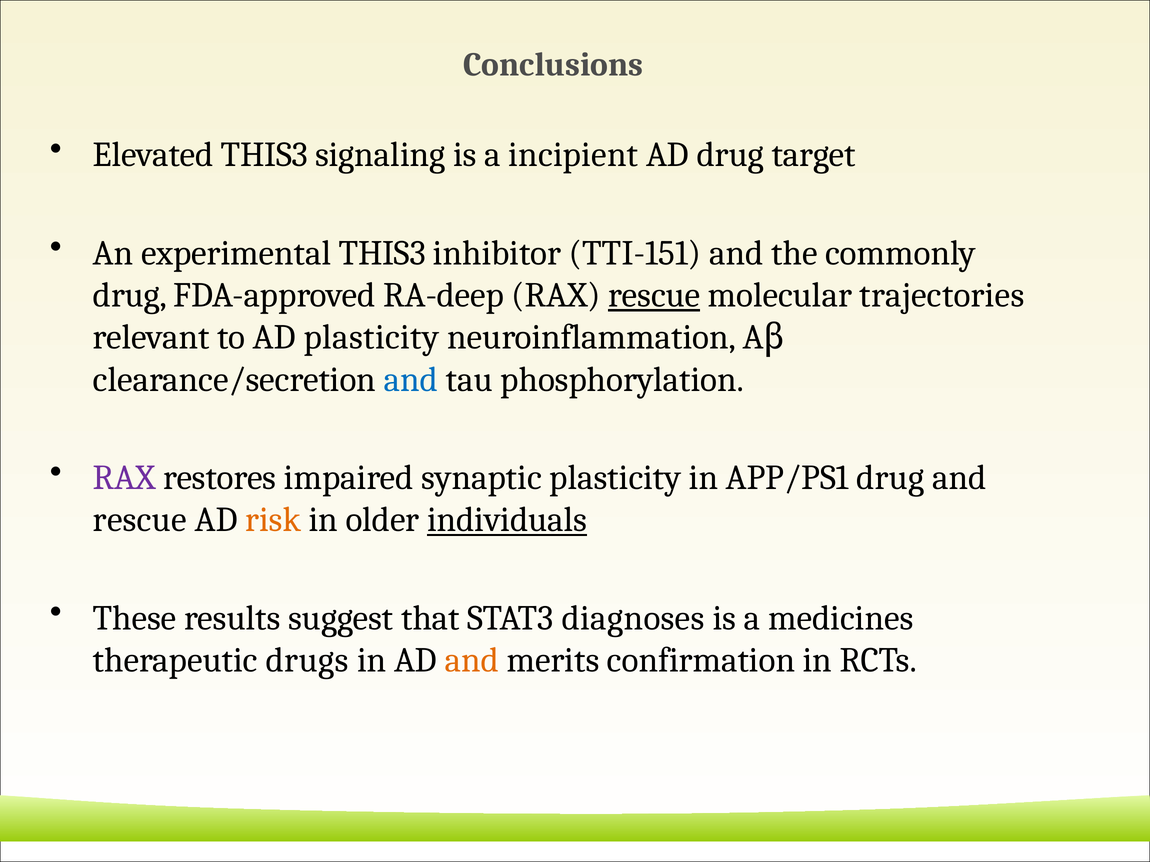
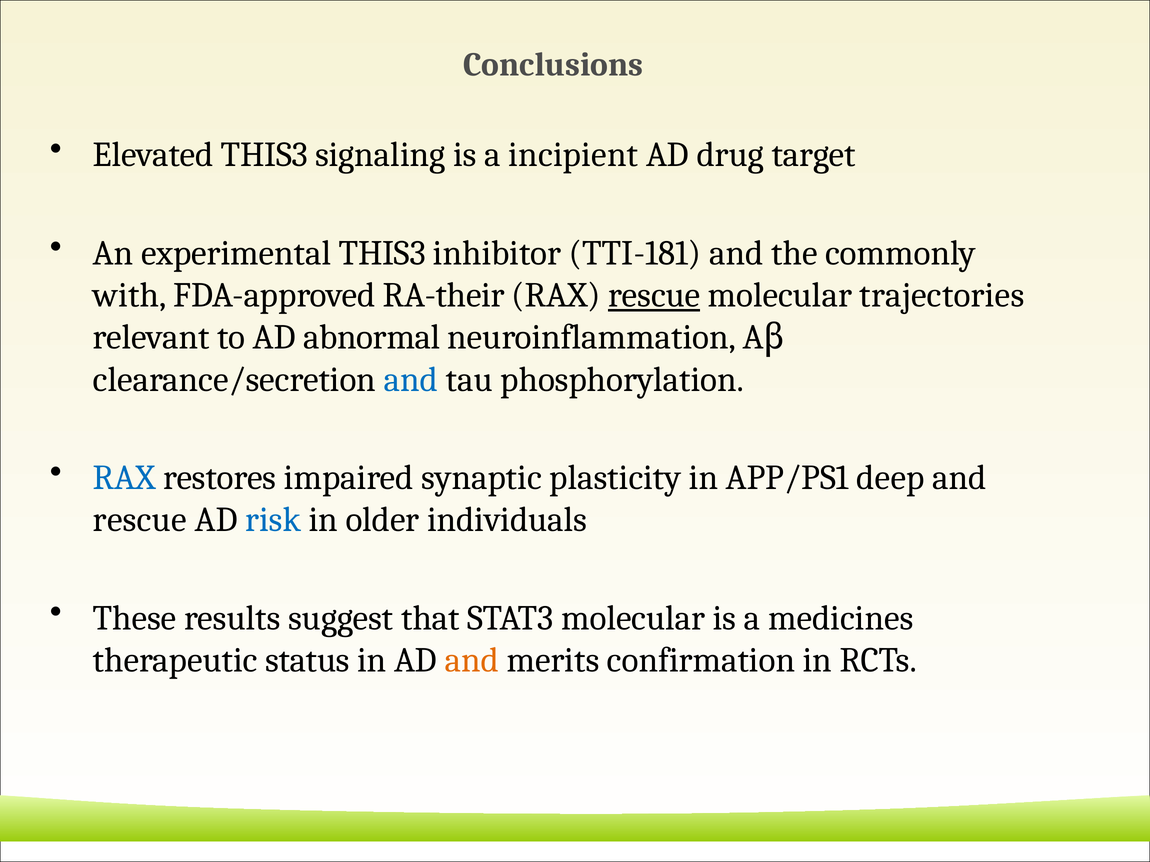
TTI-151: TTI-151 -> TTI-181 (635, 253)
drug: drug -> with (130, 295)
RA-deep: RA-deep -> RA-their (444, 295)
AD plasticity: plasticity -> abnormal (372, 338)
RAX colour: purple -> blue (124, 478)
APP/PS1 drug: drug -> deep (890, 478)
risk colour: orange -> blue (273, 520)
individuals underline: present -> none (507, 520)
STAT3 diagnoses: diagnoses -> molecular (633, 619)
drugs: drugs -> status (307, 661)
